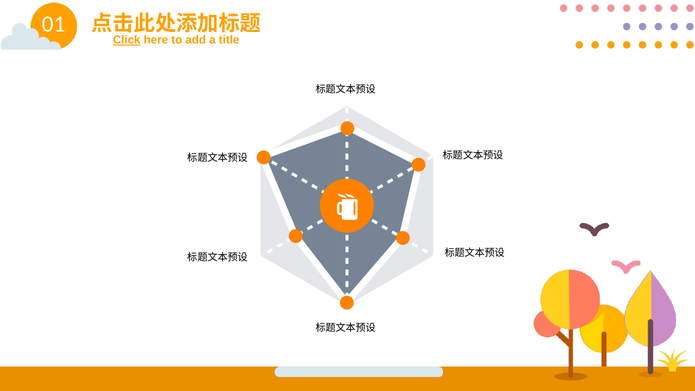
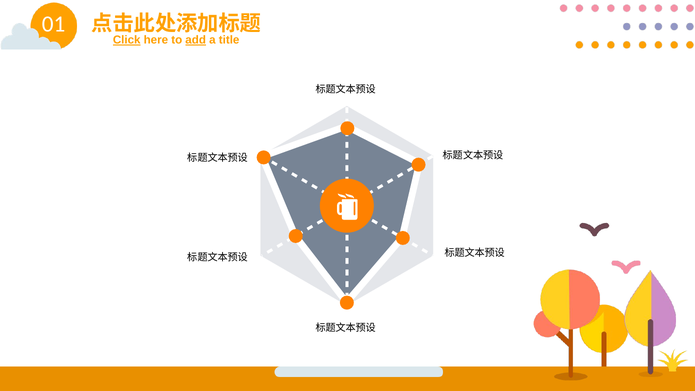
add underline: none -> present (196, 40)
